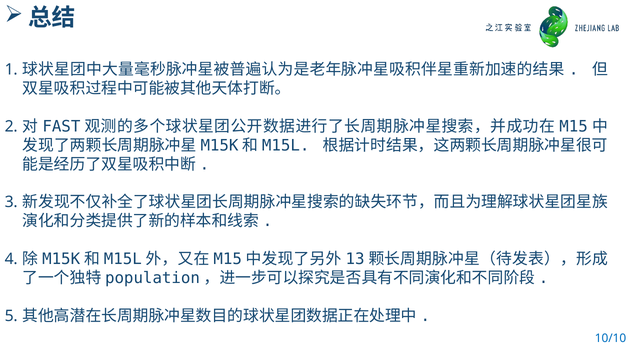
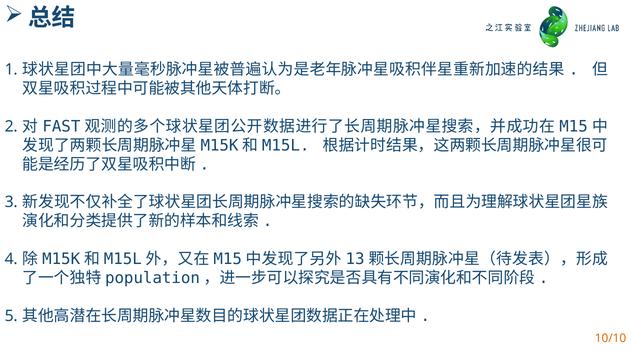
10/10 colour: blue -> orange (611, 338)
